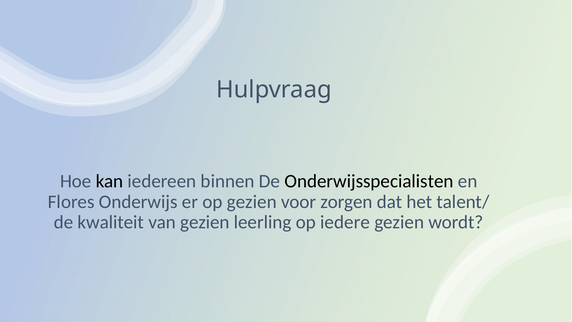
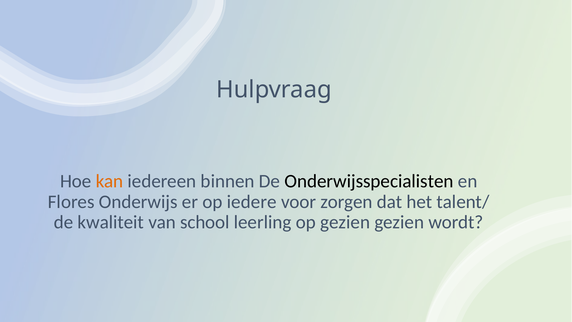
kan colour: black -> orange (110, 181)
op gezien: gezien -> iedere (252, 202)
van gezien: gezien -> school (205, 222)
op iedere: iedere -> gezien (345, 222)
